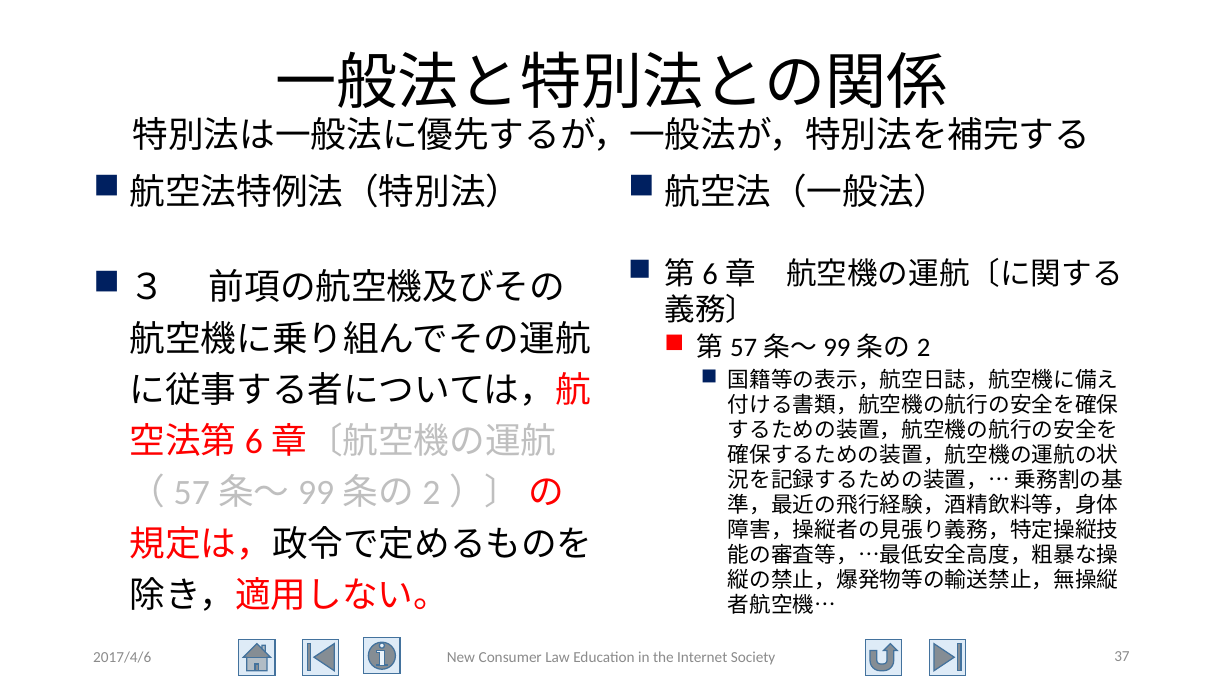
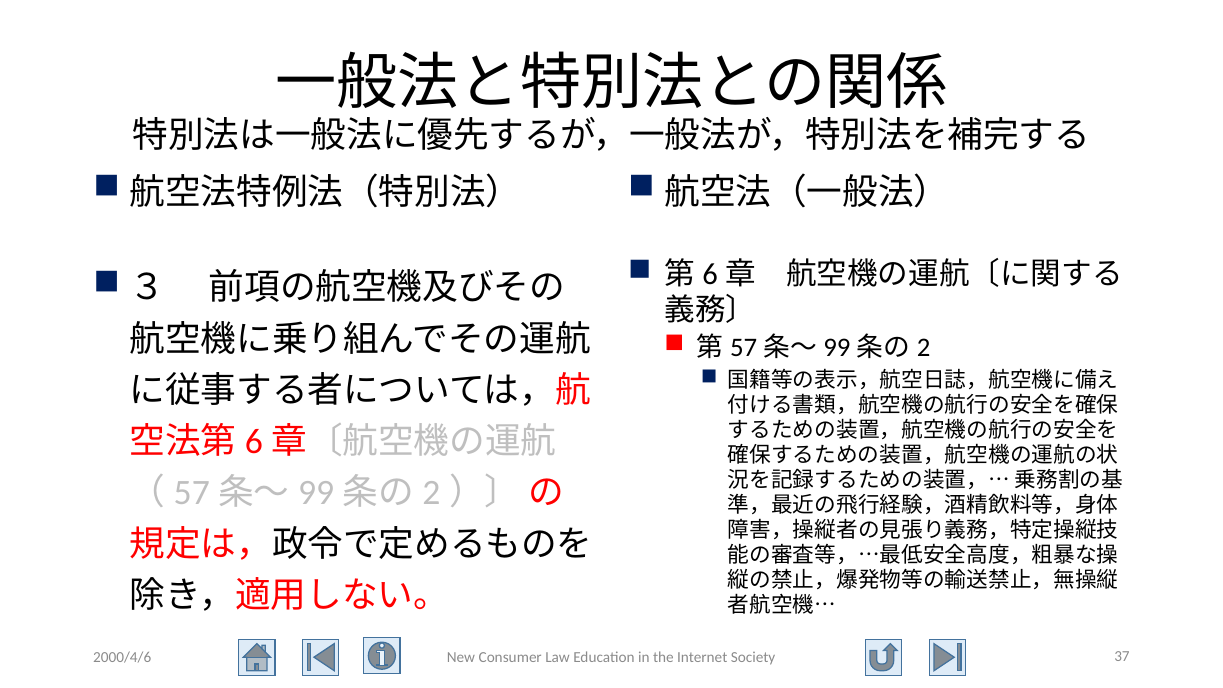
2017/4/6: 2017/4/6 -> 2000/4/6 (122, 657)
